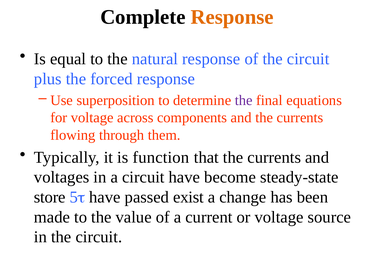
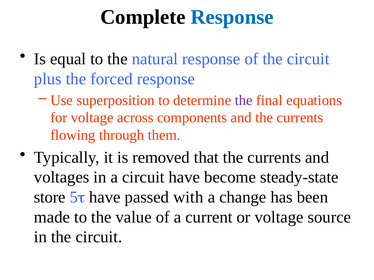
Response colour: orange -> blue (232, 17)
function: function -> removed (161, 158)
exist: exist -> with (188, 197)
